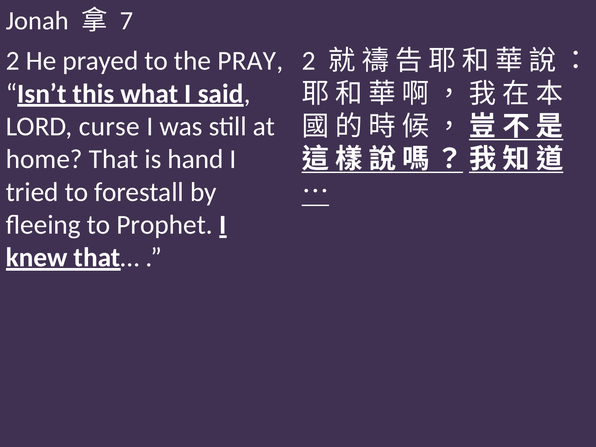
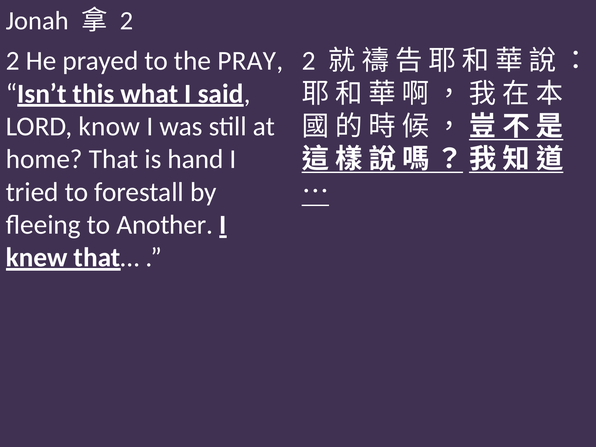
7: 7 -> 2 (127, 21)
curse: curse -> know (109, 127)
Prophet: Prophet -> Another (165, 225)
